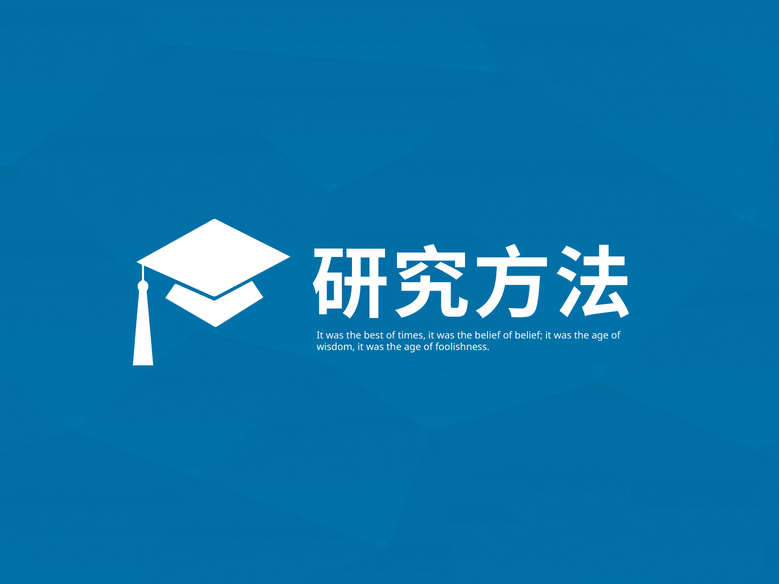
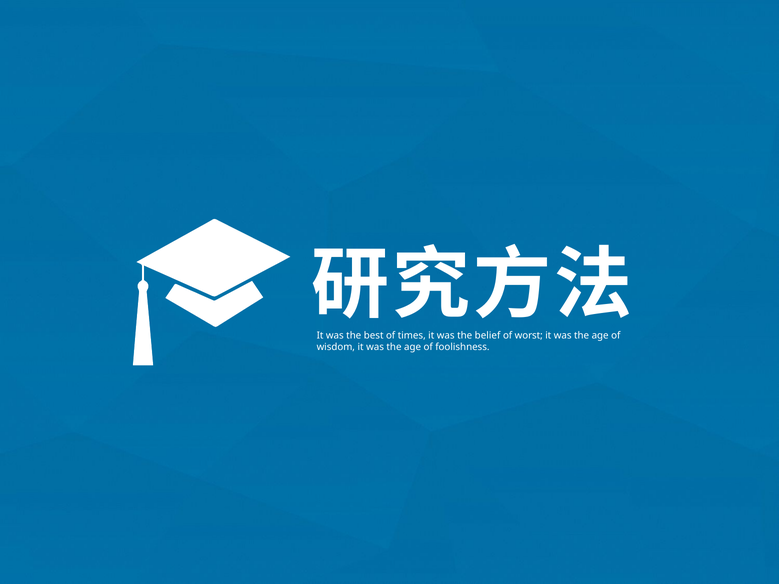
of belief: belief -> worst (529, 336)
